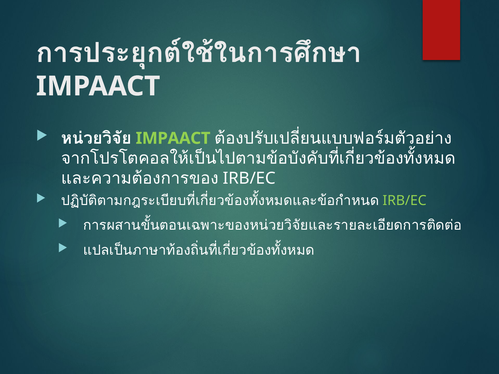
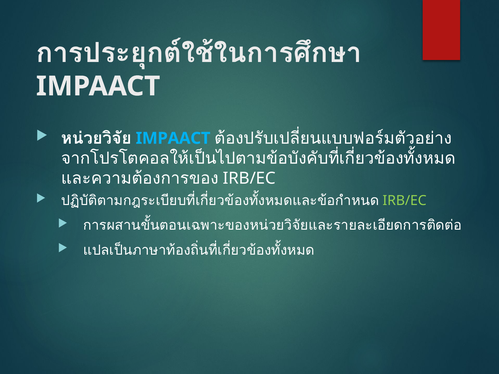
IMPAACT colour: light green -> light blue (173, 138)
